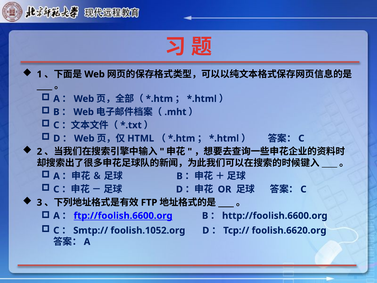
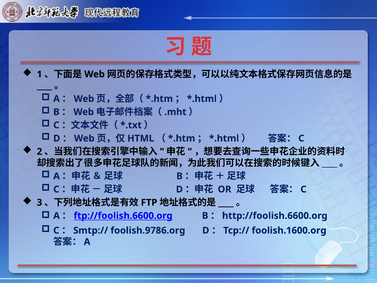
foolish.1052.org: foolish.1052.org -> foolish.9786.org (148, 230)
foolish.6620.org: foolish.6620.org -> foolish.1600.org (289, 230)
